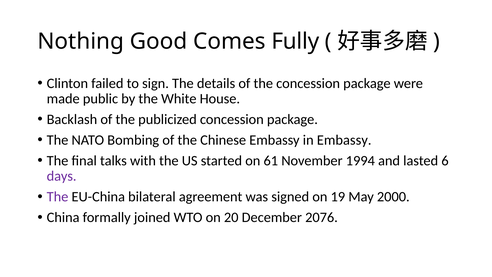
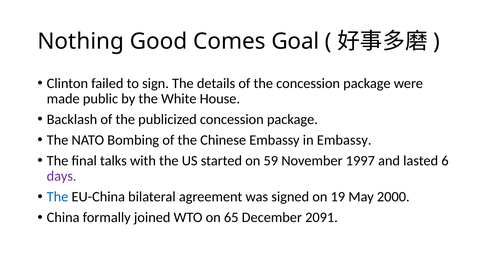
Fully: Fully -> Goal (295, 41)
61: 61 -> 59 (271, 161)
1994: 1994 -> 1997 (360, 161)
The colour: purple -> blue (58, 197)
20: 20 -> 65 (231, 217)
2076: 2076 -> 2091 (322, 217)
